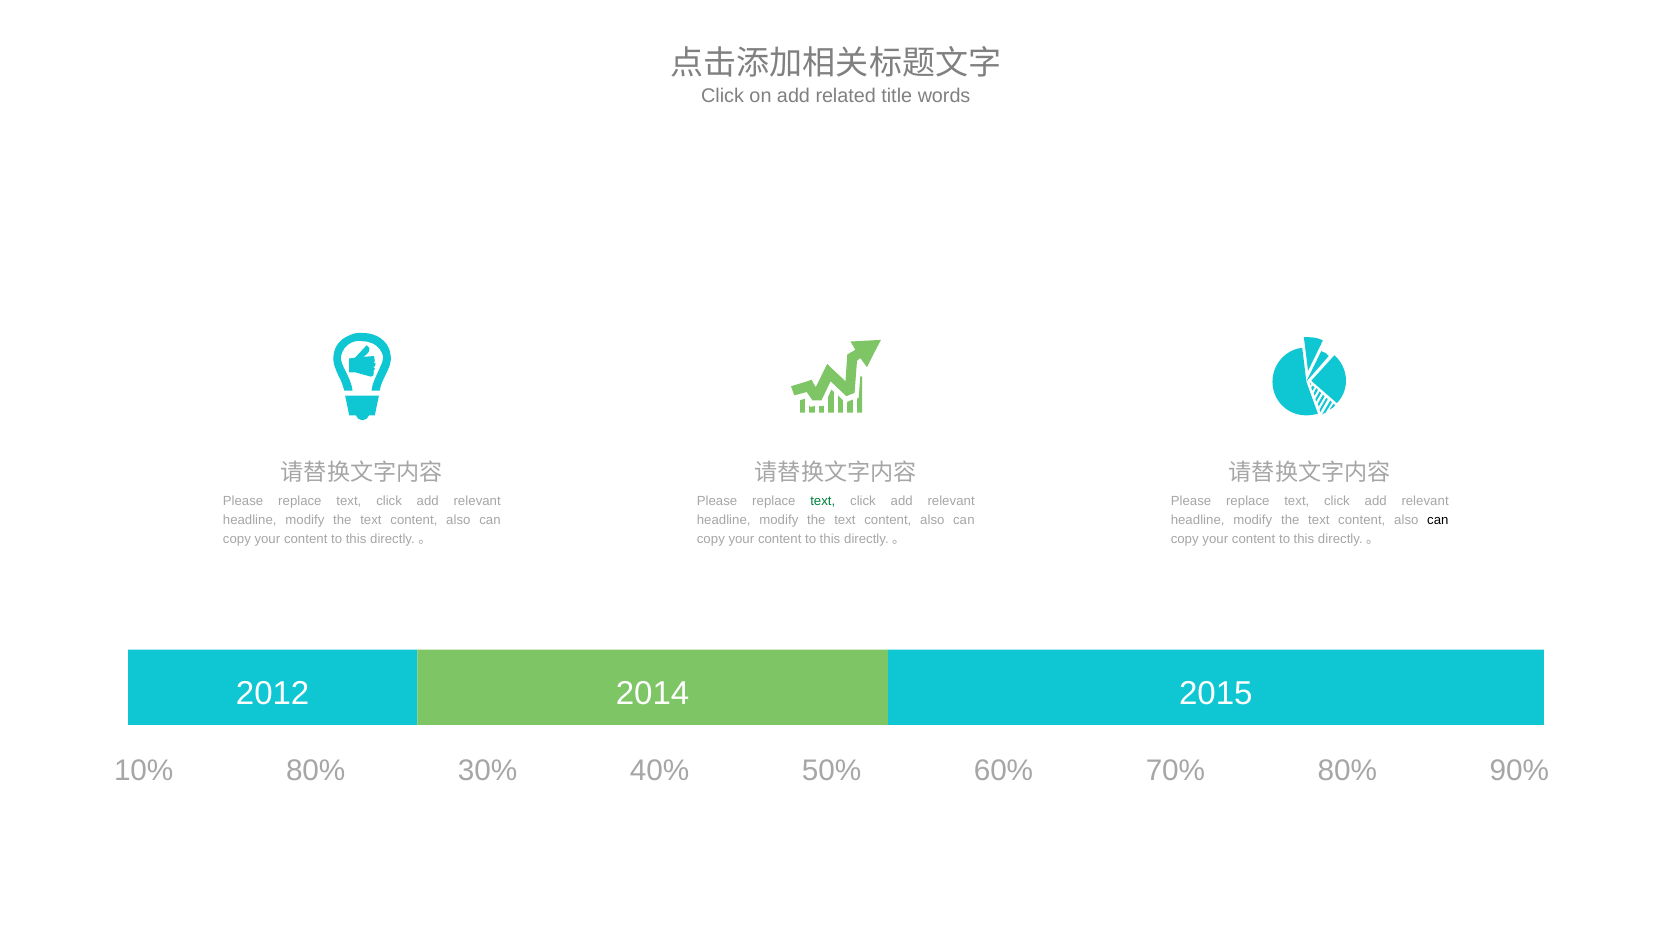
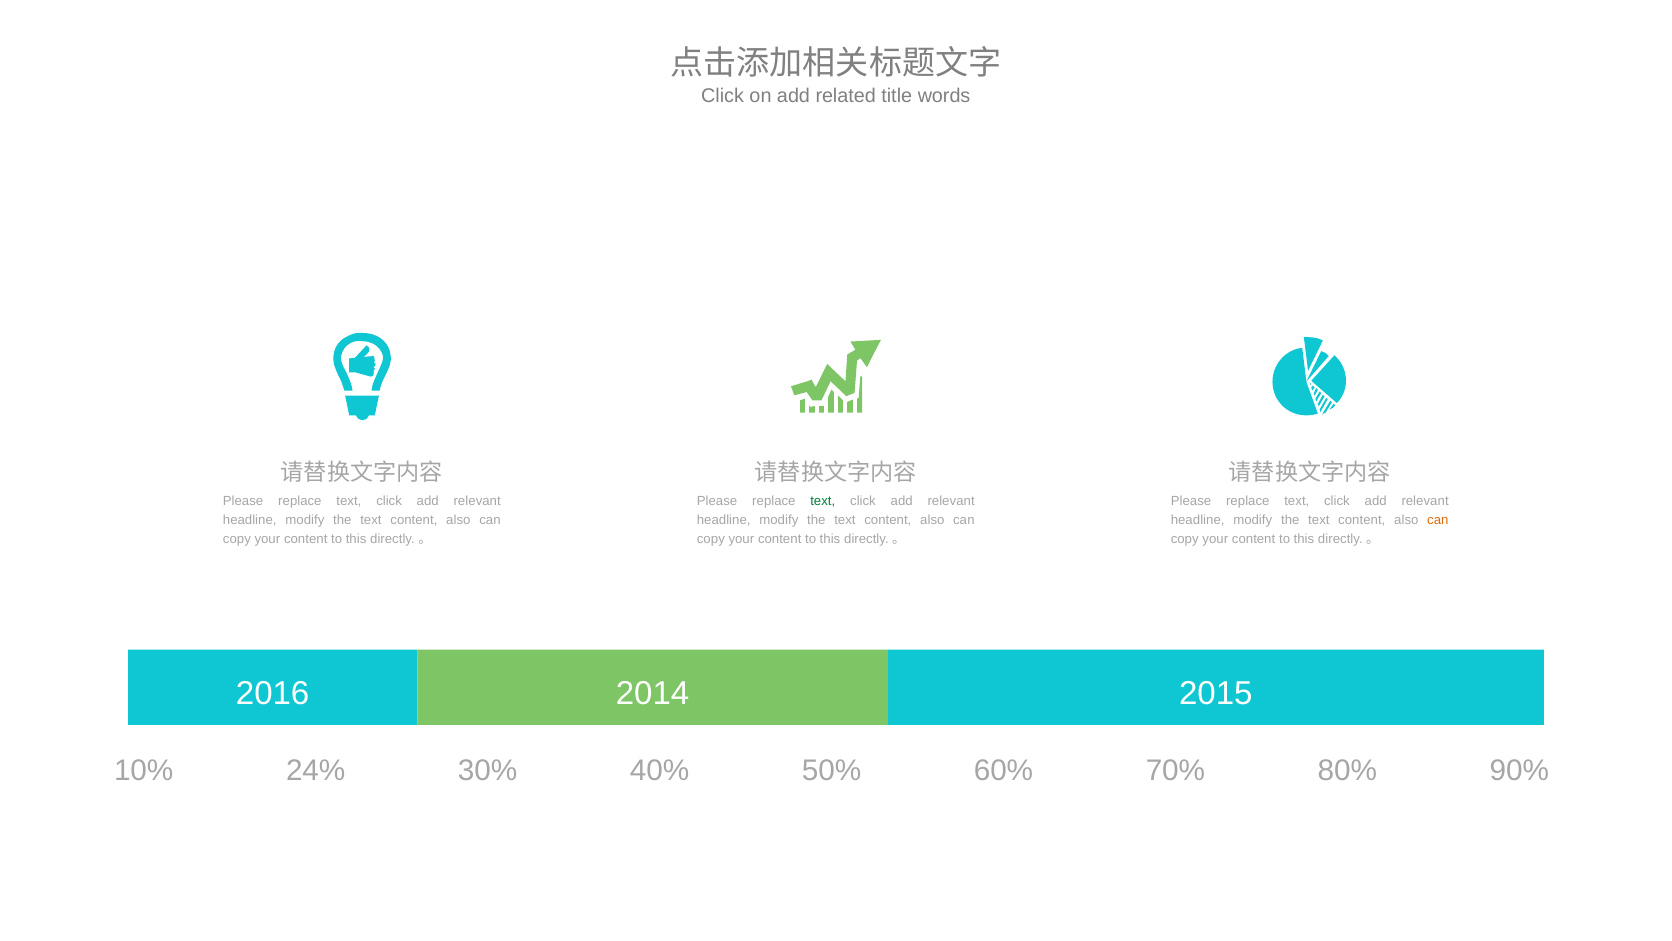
can colour: black -> orange (1438, 520)
2012: 2012 -> 2016 (273, 693)
10% 80%: 80% -> 24% (316, 770)
